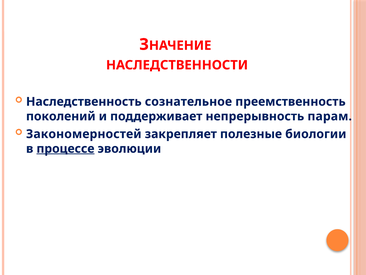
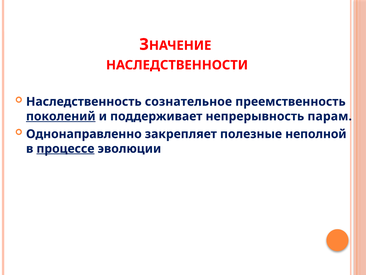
поколений underline: none -> present (61, 116)
Закономерностей: Закономерностей -> Однонаправленно (84, 134)
биологии: биологии -> неполной (316, 134)
